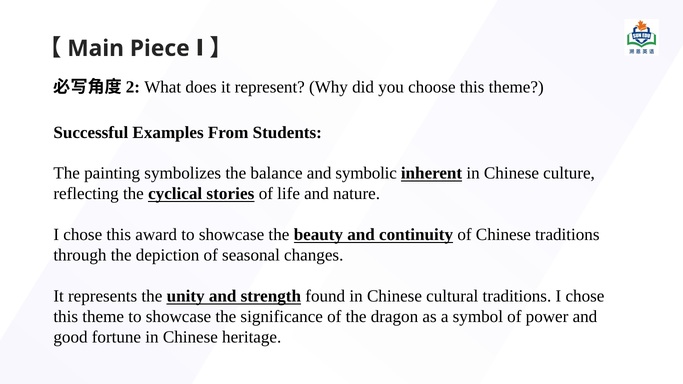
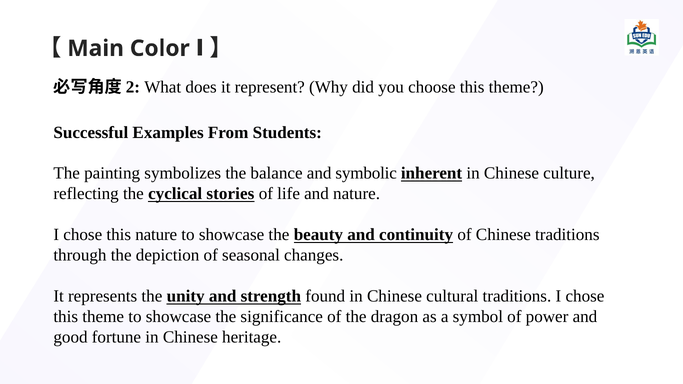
Piece: Piece -> Color (160, 48)
this award: award -> nature (156, 235)
